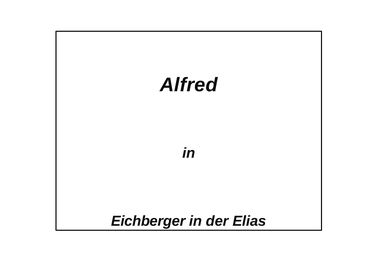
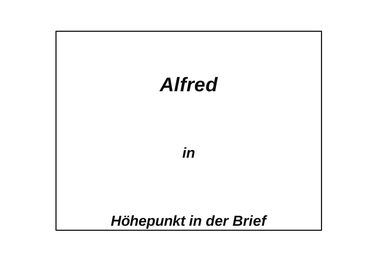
Eichberger: Eichberger -> Höhepunkt (148, 221)
Elias: Elias -> Brief (249, 221)
